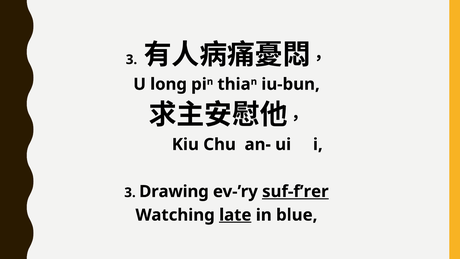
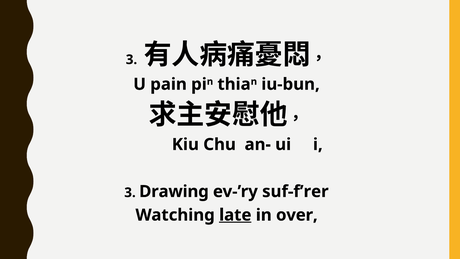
long: long -> pain (169, 84)
suf-f’rer underline: present -> none (295, 191)
blue: blue -> over (297, 215)
